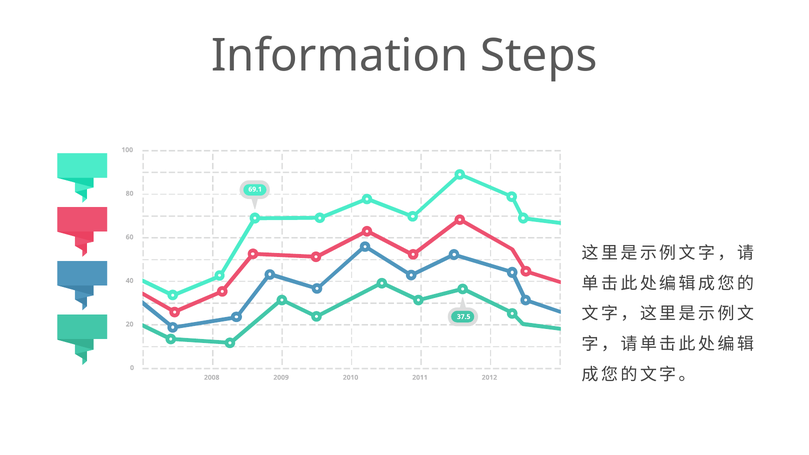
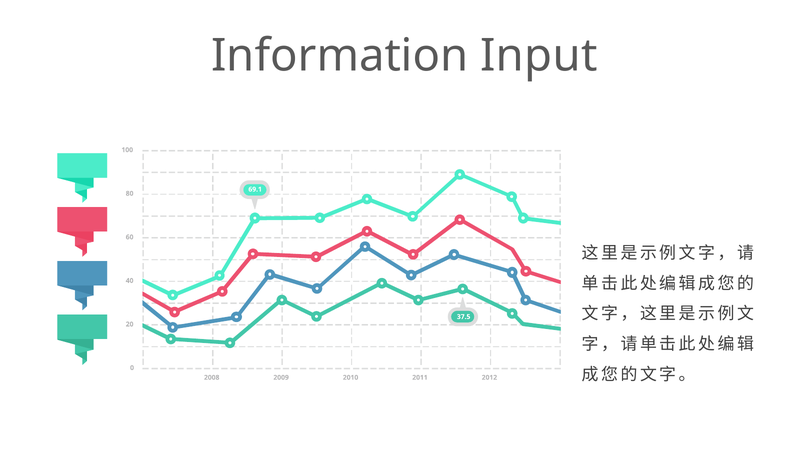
Steps: Steps -> Input (539, 56)
